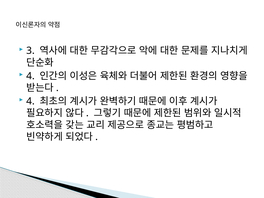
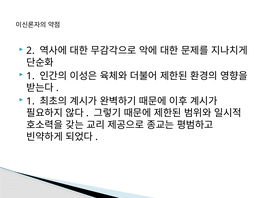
3: 3 -> 2 (31, 51)
4: 4 -> 1 (31, 76)
4: 4 -> 1 (31, 101)
